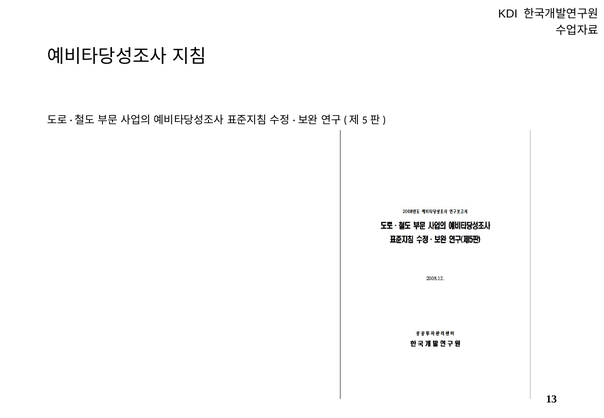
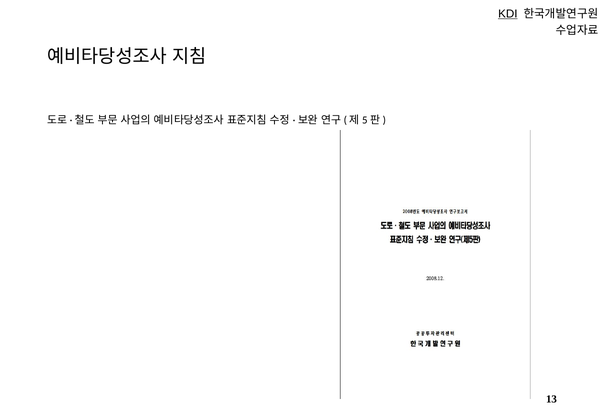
KDI underline: none -> present (508, 14)
